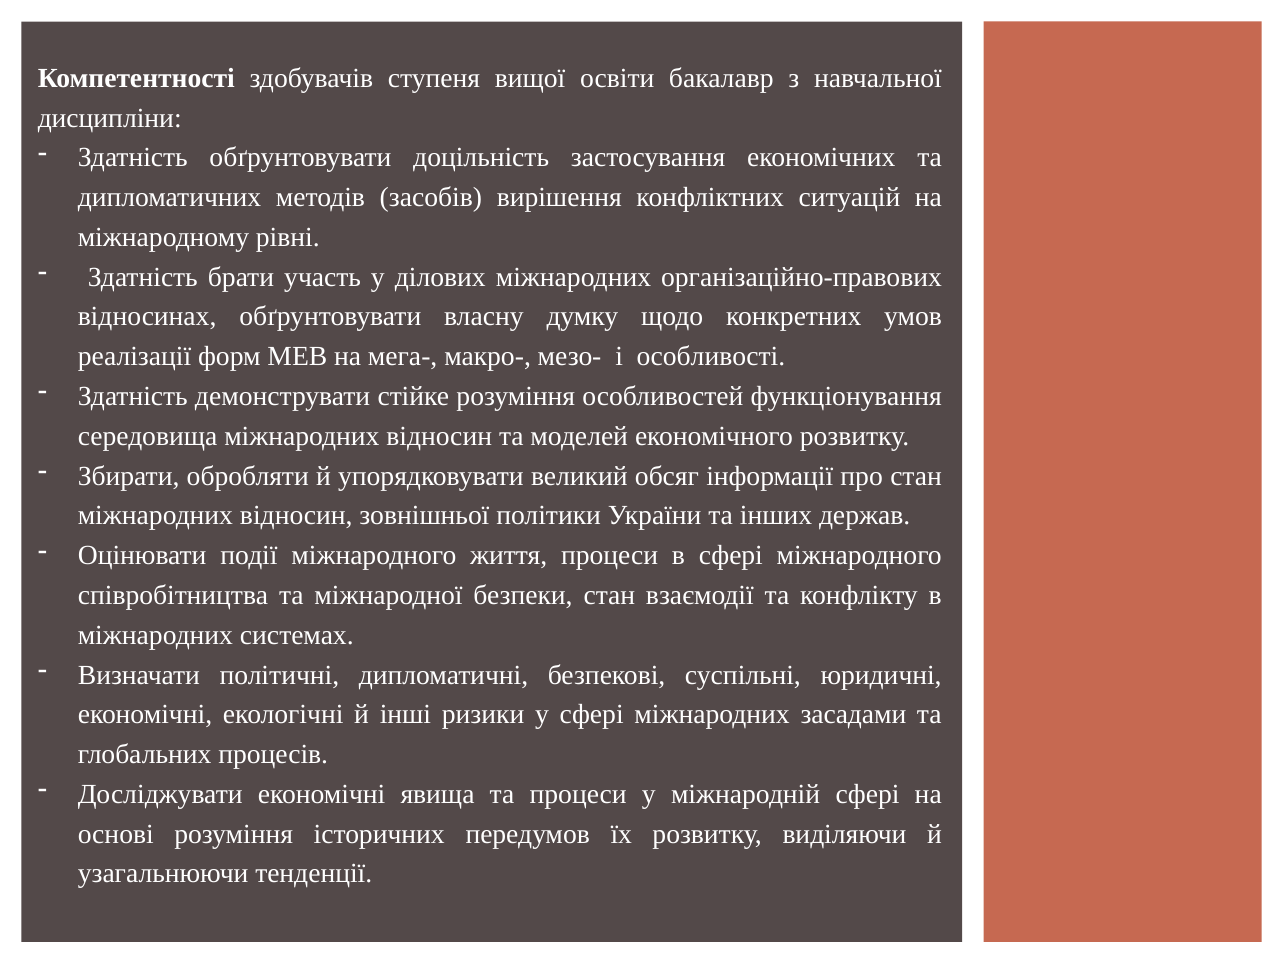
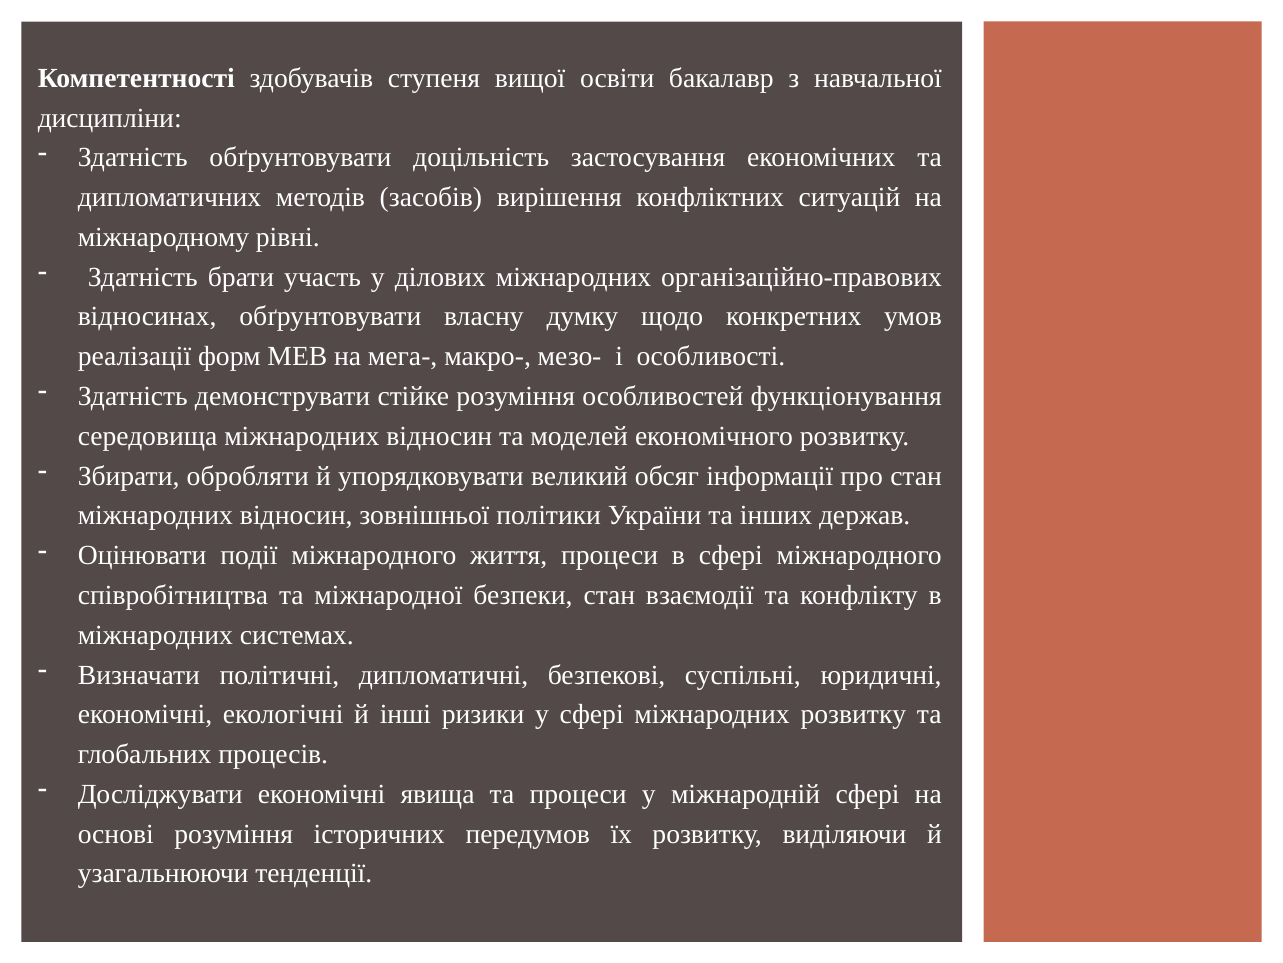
міжнародних засадами: засадами -> розвитку (853, 714)
